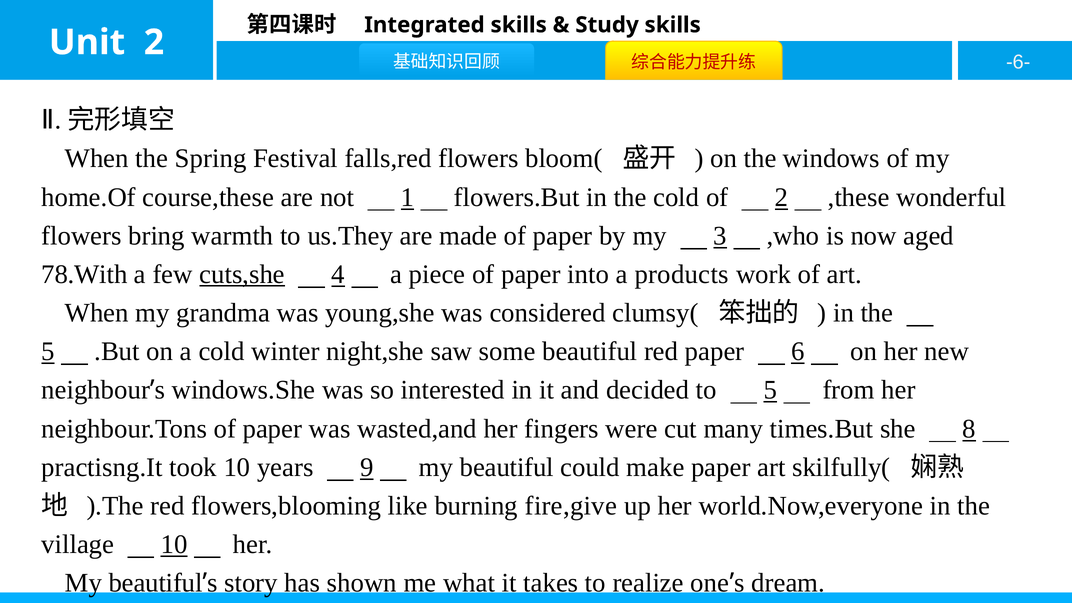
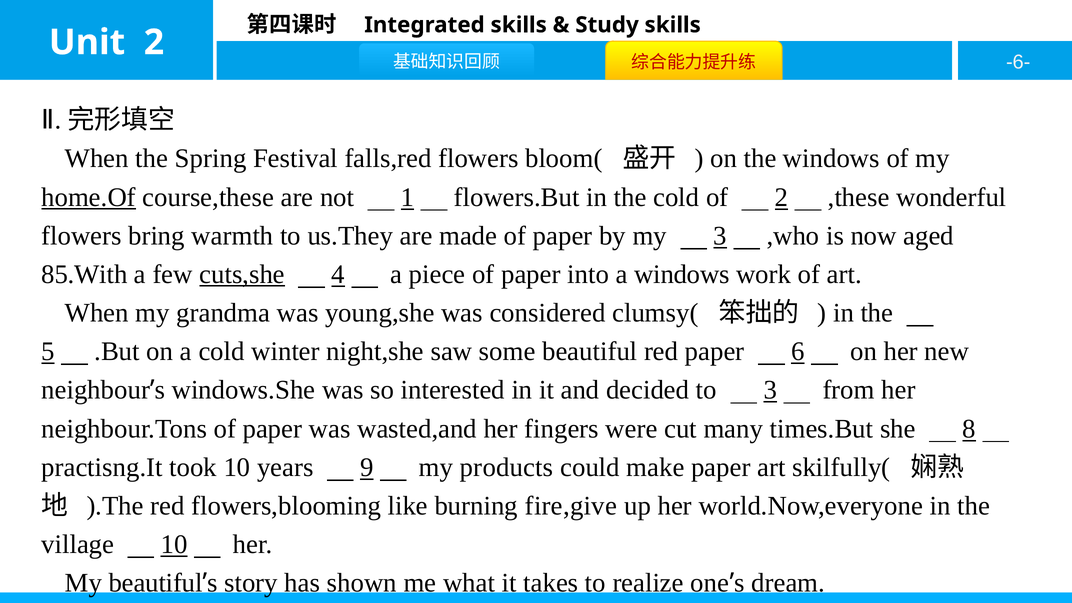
home.Of underline: none -> present (89, 197)
78.With: 78.With -> 85.With (84, 274)
a products: products -> windows (682, 274)
to 5: 5 -> 3 (770, 390)
9 my beautiful: beautiful -> products (507, 467)
